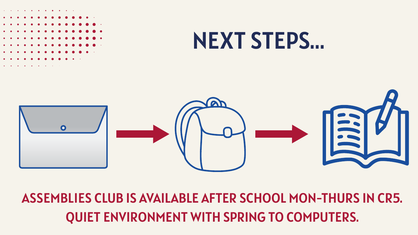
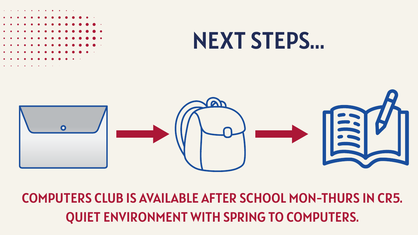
ASSEMBLIES: ASSEMBLIES -> COMPUTERS (57, 198)
